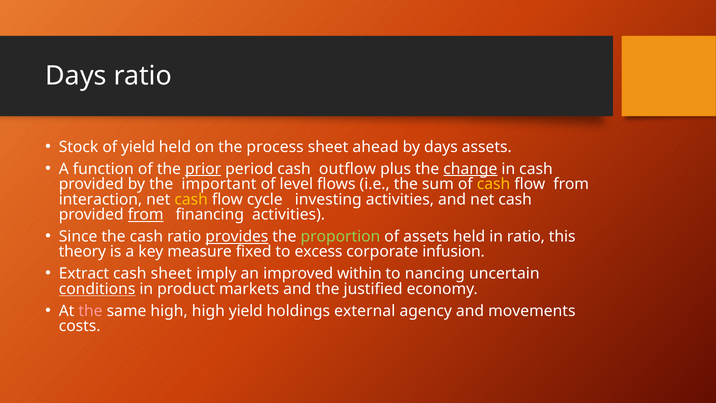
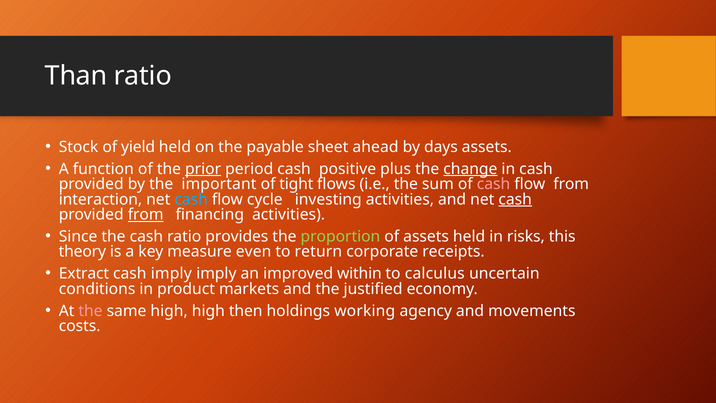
Days: Days -> Than (76, 76)
process: process -> payable (275, 147)
outflow: outflow -> positive (348, 169)
level: level -> tight (296, 184)
cash colour: yellow -> pink (494, 184)
cash colour: yellow -> light blue (191, 199)
cash underline: none -> present (515, 199)
provides underline: present -> none (237, 236)
in ratio: ratio -> risks (526, 236)
fixed: fixed -> even (254, 252)
excess: excess -> return (318, 252)
infusion: infusion -> receipts (453, 252)
cash sheet: sheet -> imply (171, 274)
nancing: nancing -> calculus (435, 274)
conditions underline: present -> none (97, 289)
high yield: yield -> then (246, 311)
external: external -> working (365, 311)
